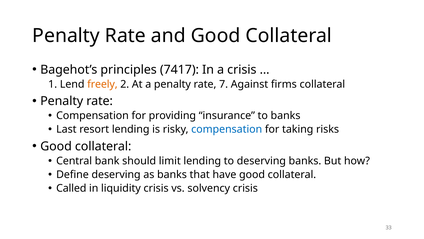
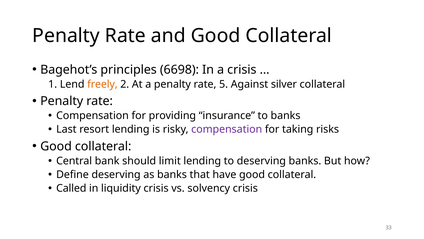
7417: 7417 -> 6698 (179, 70)
7: 7 -> 5 (224, 84)
firms: firms -> silver (284, 84)
compensation colour: blue -> purple (227, 129)
